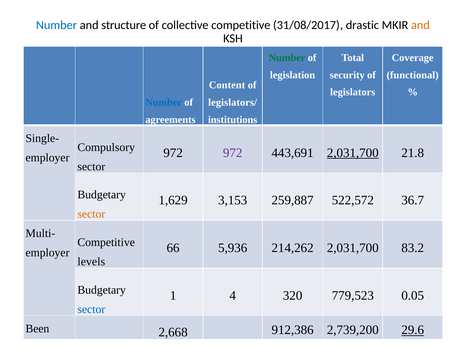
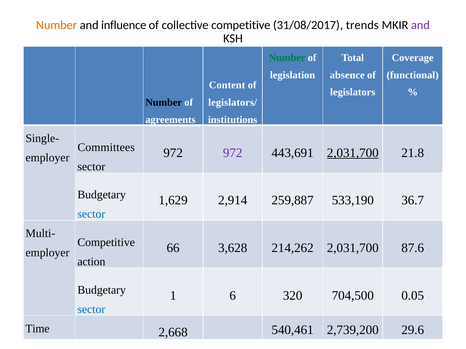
Number colour: blue -> orange (57, 25)
structure: structure -> influence (124, 25)
drastic: drastic -> trends (362, 25)
and colour: orange -> purple (420, 25)
security: security -> absence (347, 75)
Number colour: blue -> black (164, 103)
Compulsory: Compulsory -> Committees (106, 147)
3,153: 3,153 -> 2,914 (233, 201)
522,572: 522,572 -> 533,190 (353, 201)
sector colour: orange -> blue (91, 214)
5,936: 5,936 -> 3,628 (233, 248)
83.2: 83.2 -> 87.6 (413, 248)
levels: levels -> action (91, 262)
4: 4 -> 6 (233, 296)
779,523: 779,523 -> 704,500 (353, 296)
Been: Been -> Time (37, 329)
912,386: 912,386 -> 540,461 (293, 330)
29.6 underline: present -> none (413, 330)
